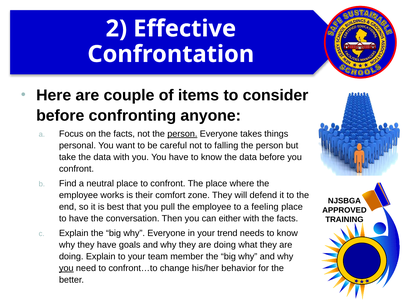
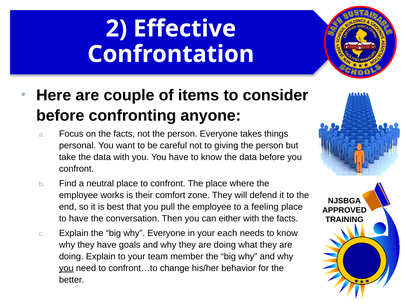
person underline: present -> none (182, 134)
falling: falling -> giving (226, 146)
trend: trend -> each (227, 234)
